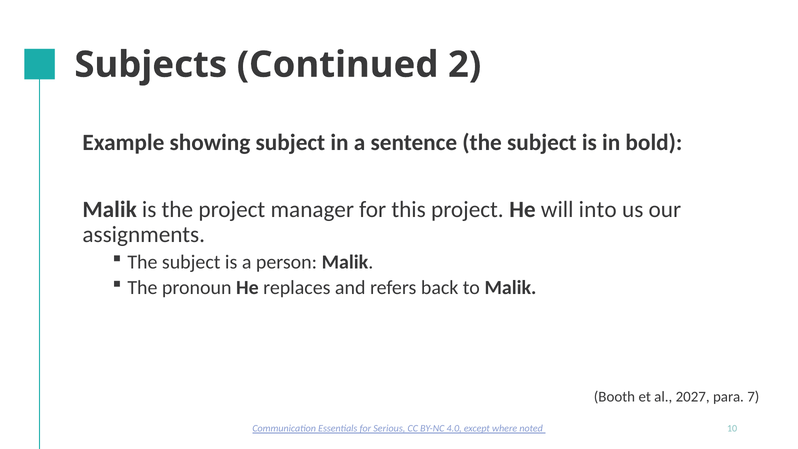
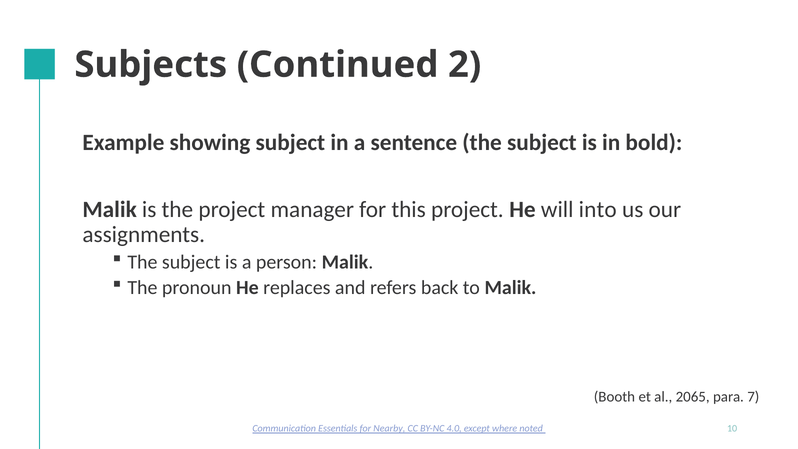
2027: 2027 -> 2065 (693, 397)
Serious: Serious -> Nearby (389, 428)
